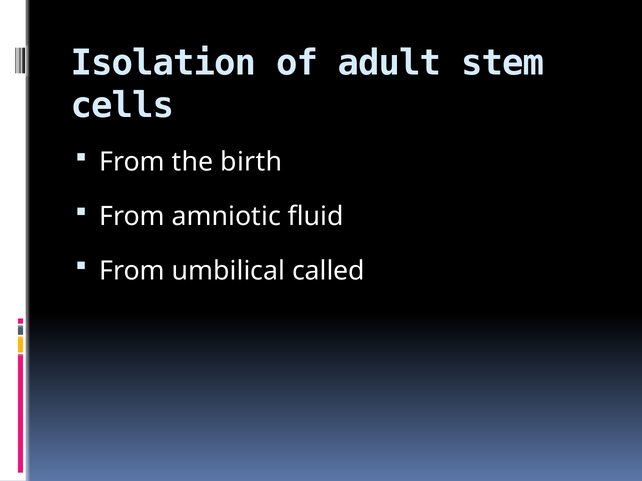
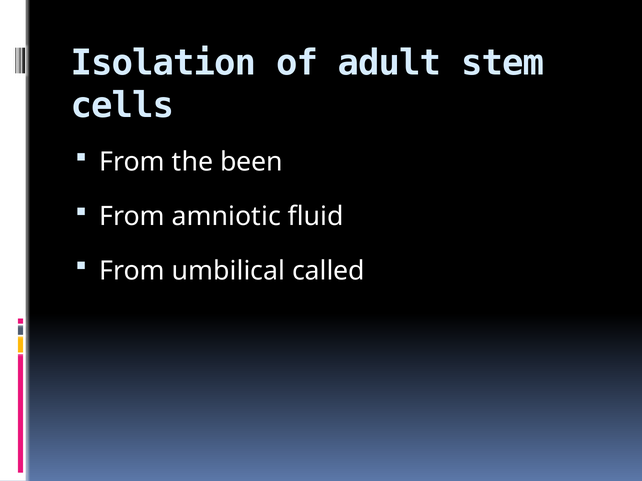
birth: birth -> been (251, 162)
